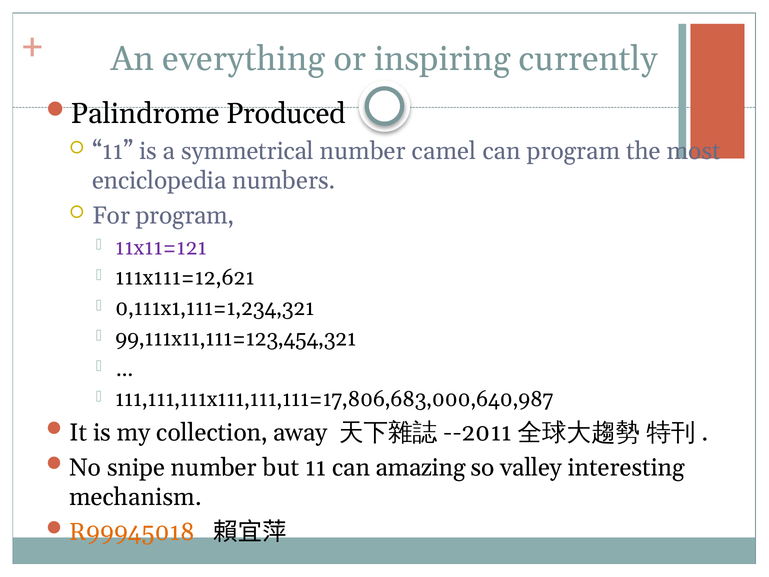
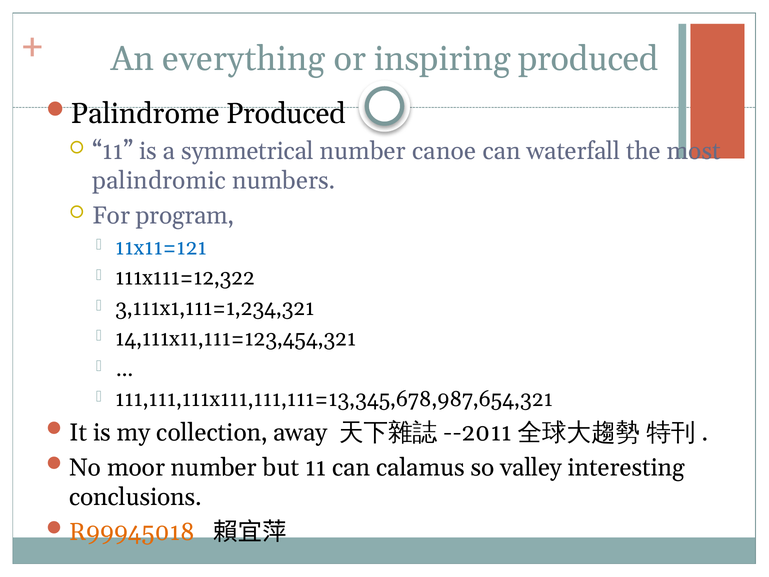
inspiring currently: currently -> produced (588, 59)
camel: camel -> canoe (444, 151)
can program: program -> waterfall (573, 151)
enciclopedia: enciclopedia -> palindromic (159, 180)
11x11=121 colour: purple -> blue (161, 247)
111x111=12,621: 111x111=12,621 -> 111x111=12,322 (185, 278)
0,111x1,111=1,234,321: 0,111x1,111=1,234,321 -> 3,111x1,111=1,234,321 (215, 308)
99,111x11,111=123,454,321: 99,111x11,111=123,454,321 -> 14,111x11,111=123,454,321 (236, 338)
111,111,111x111,111,111=17,806,683,000,640,987: 111,111,111x111,111,111=17,806,683,000,640,987 -> 111,111,111x111,111,111=13,345,678,987,654,321 (334, 399)
snipe: snipe -> moor (136, 467)
amazing: amazing -> calamus (421, 467)
mechanism: mechanism -> conclusions (135, 497)
